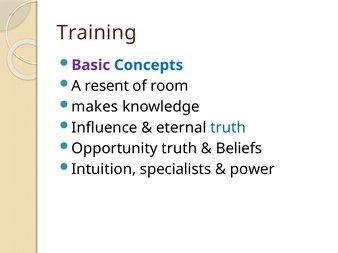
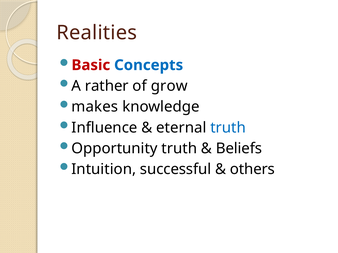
Training: Training -> Realities (97, 33)
Basic colour: purple -> red (91, 65)
resent: resent -> rather (107, 86)
room: room -> grow (169, 86)
specialists: specialists -> successful (176, 170)
power: power -> others (252, 170)
